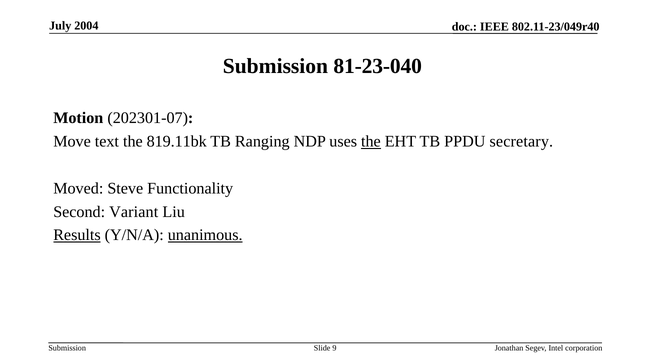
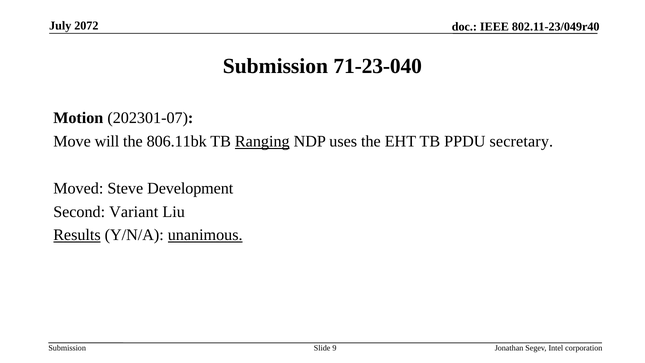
2004: 2004 -> 2072 (86, 26)
81-23-040: 81-23-040 -> 71-23-040 (378, 66)
text: text -> will (107, 141)
819.11bk: 819.11bk -> 806.11bk (177, 141)
Ranging underline: none -> present (262, 141)
the underline: present -> none (371, 141)
Functionality: Functionality -> Development (190, 188)
